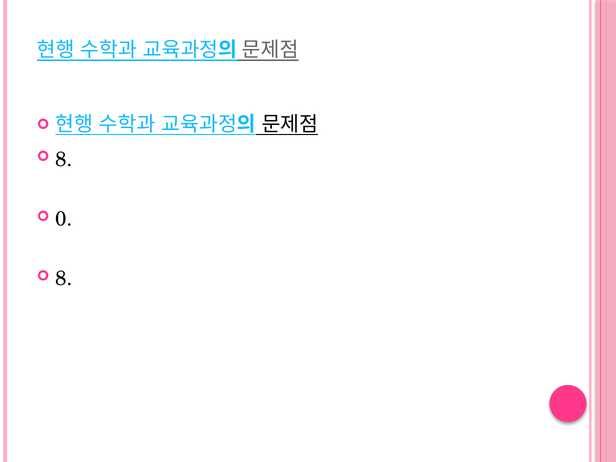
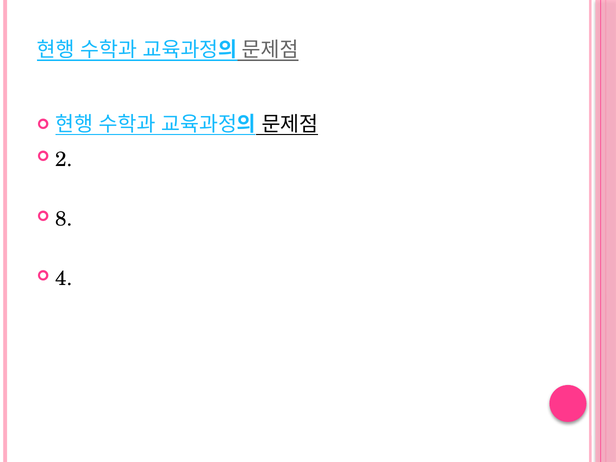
8: 8 -> 2 (64, 160)
0: 0 -> 8 (64, 219)
8: 8 -> 4 (64, 279)
